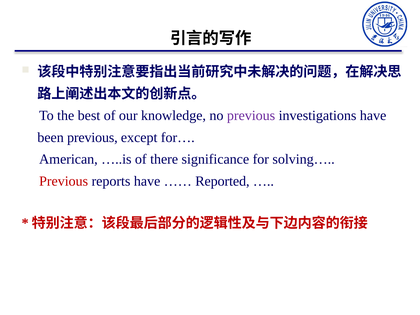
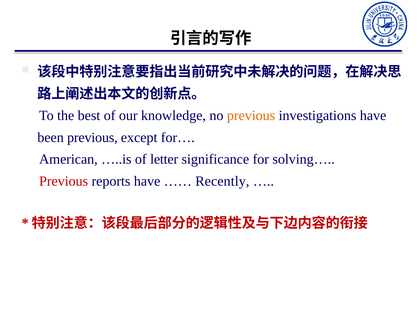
previous colour: purple -> orange (251, 116)
there: there -> letter (164, 159)
Reported: Reported -> Recently (222, 181)
